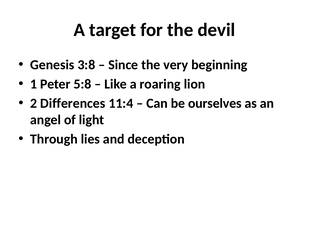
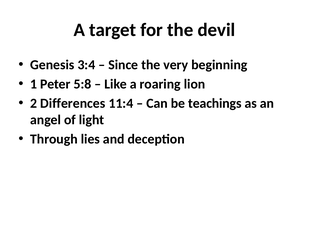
3:8: 3:8 -> 3:4 (86, 65)
ourselves: ourselves -> teachings (215, 103)
